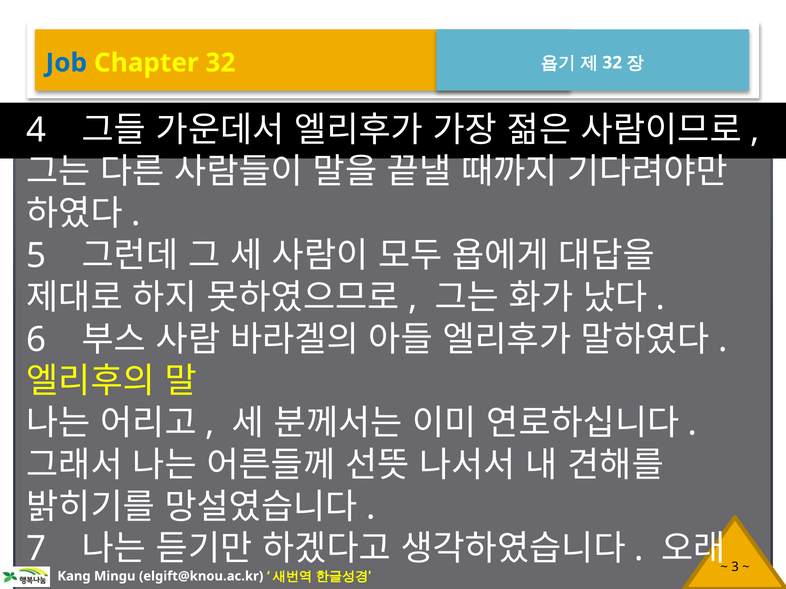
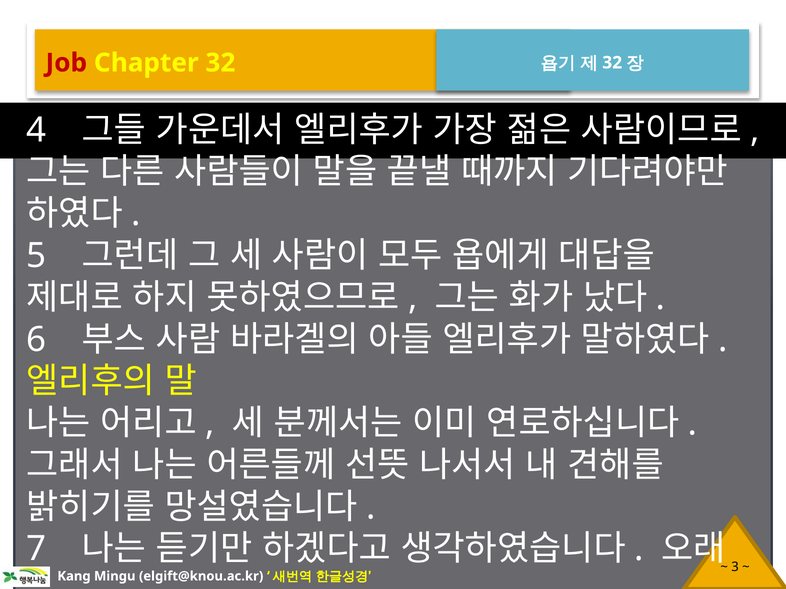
Job colour: blue -> red (66, 63)
